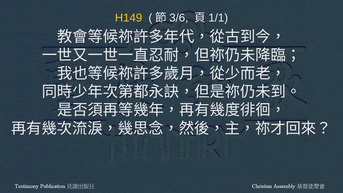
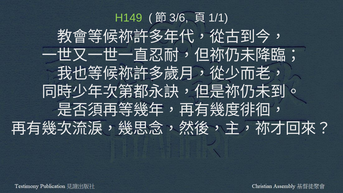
H149 colour: yellow -> light green (129, 18)
